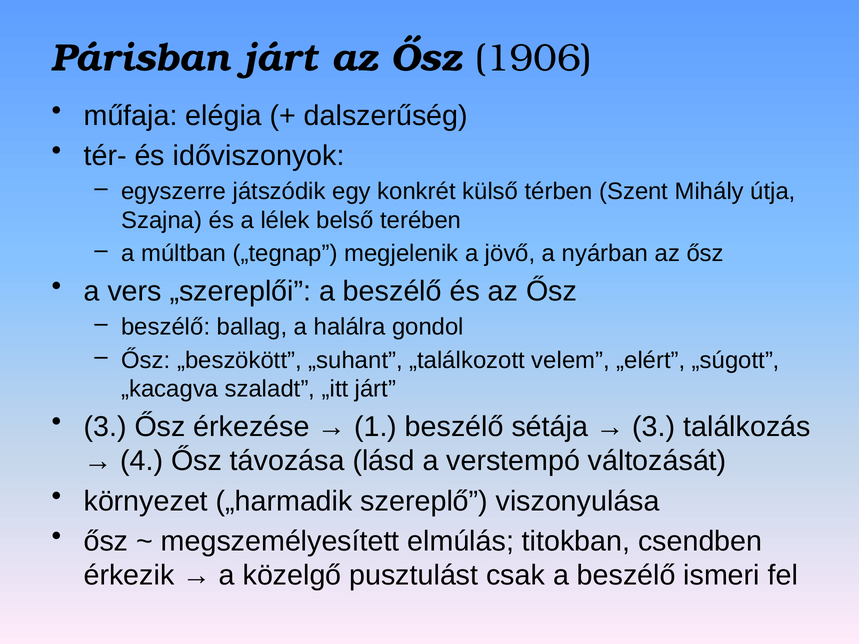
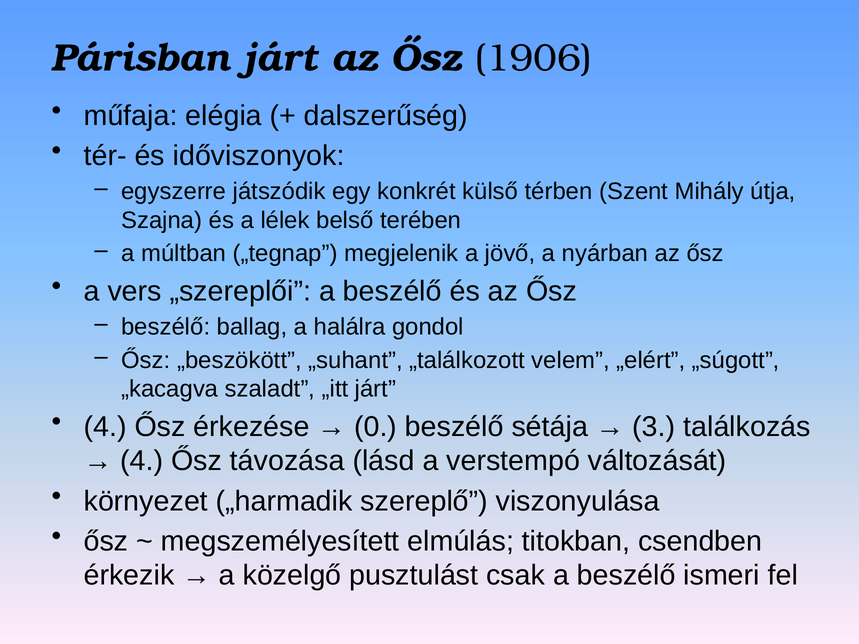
3: 3 -> 4 (105, 427)
1: 1 -> 0 (376, 427)
